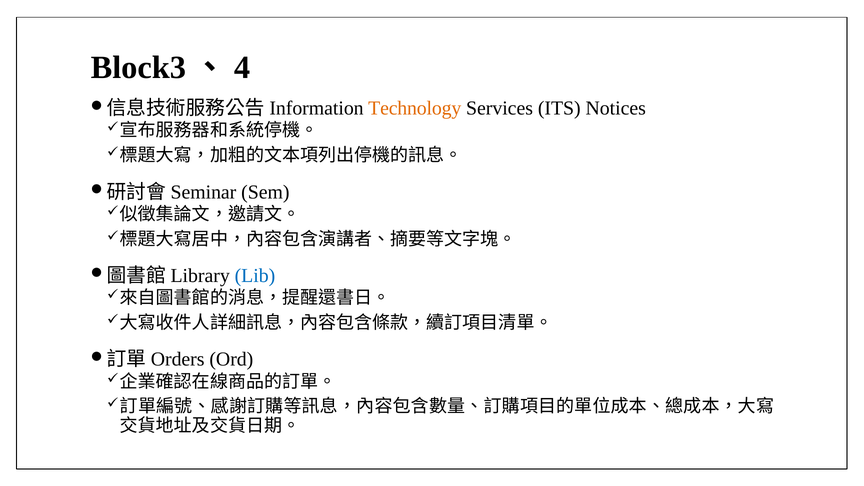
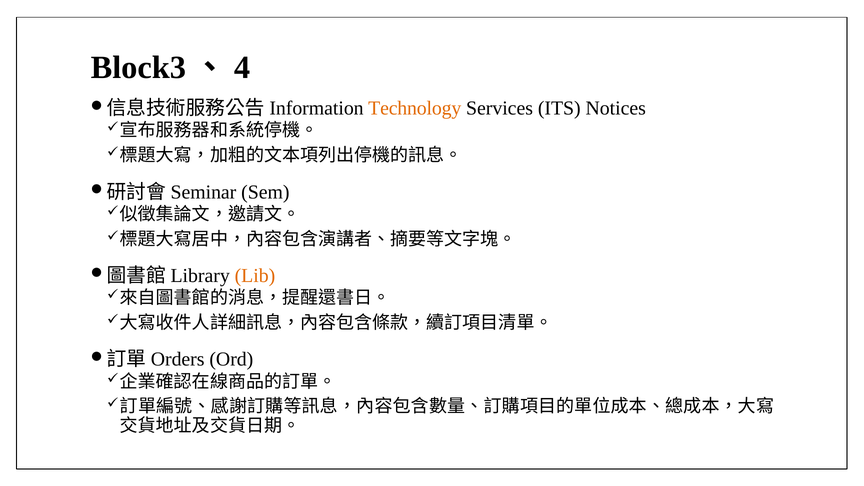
Lib colour: blue -> orange (255, 276)
